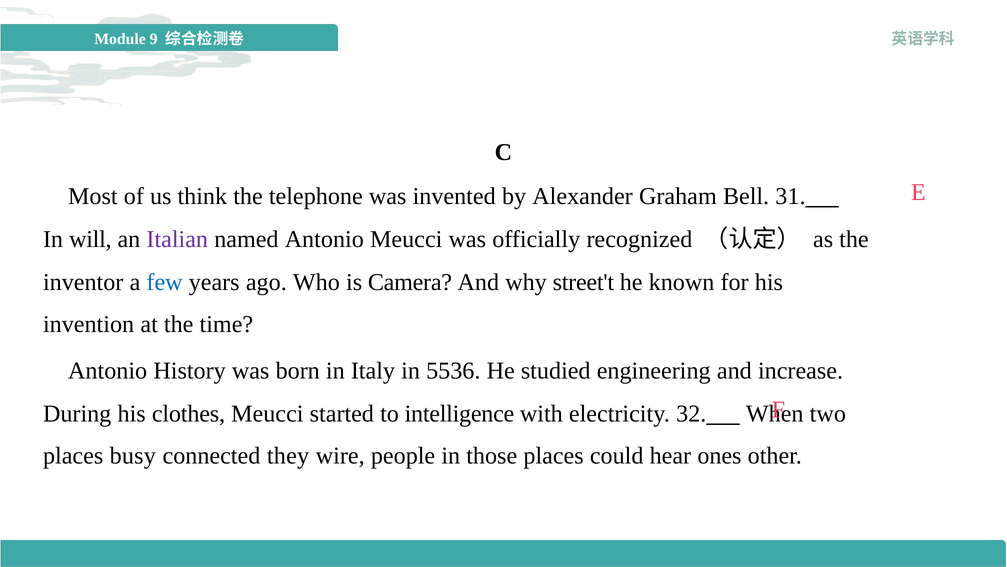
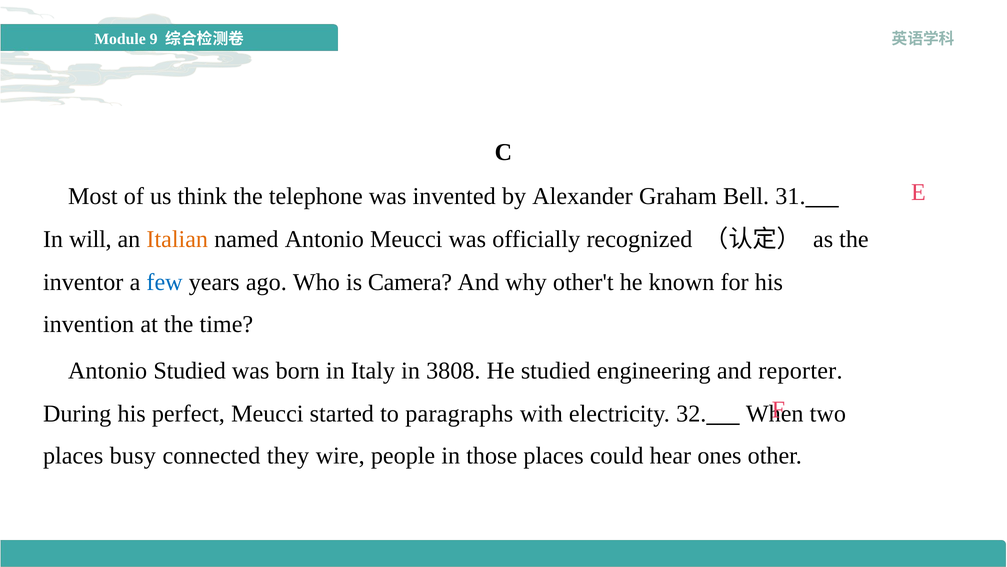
Italian colour: purple -> orange (177, 239)
street't: street't -> other't (583, 282)
Antonio History: History -> Studied (190, 371)
5536: 5536 -> 3808 (453, 371)
increase: increase -> reporter (800, 371)
clothes: clothes -> perfect (188, 414)
intelligence: intelligence -> paragraphs (459, 414)
